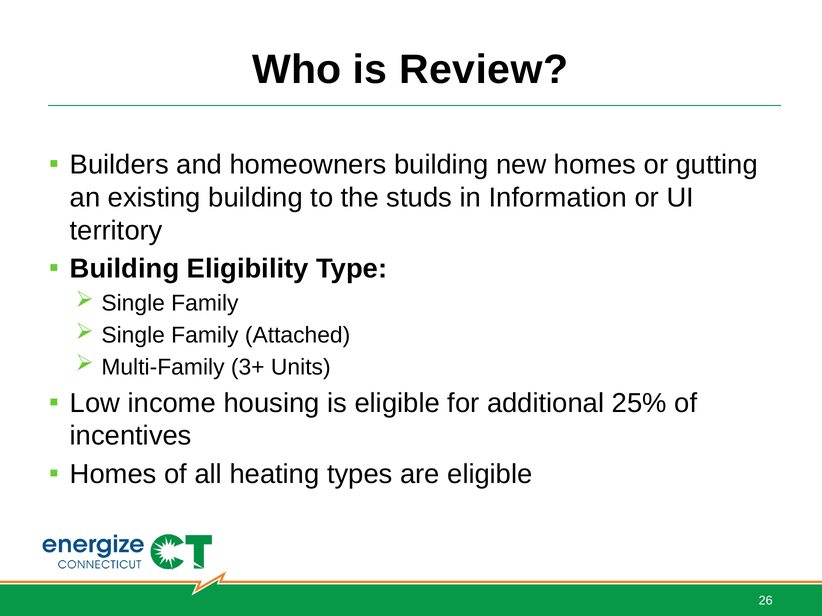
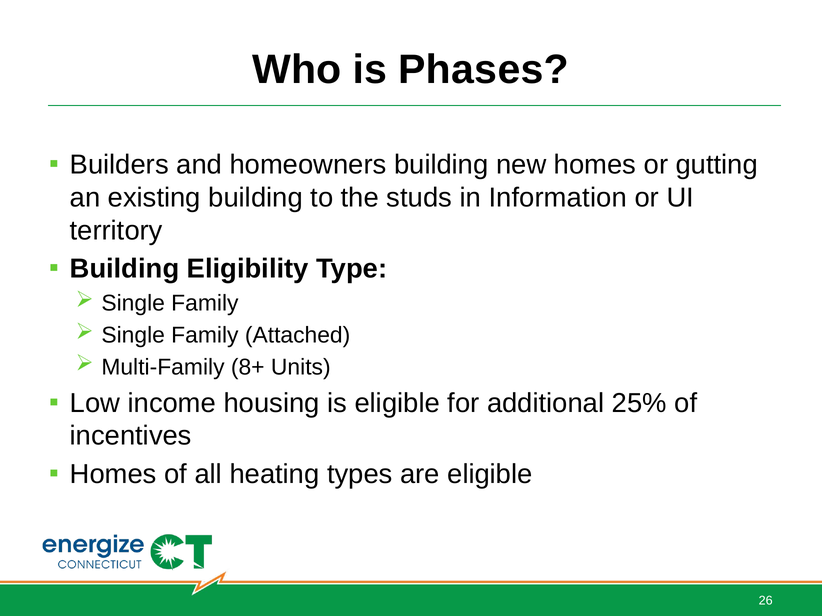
Review: Review -> Phases (484, 70)
3+: 3+ -> 8+ (248, 367)
